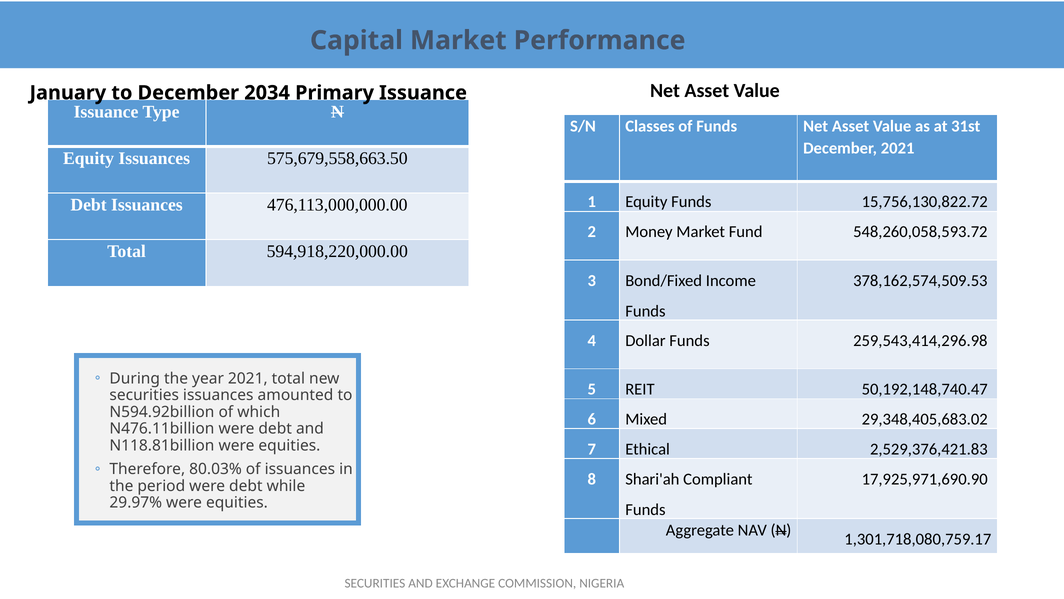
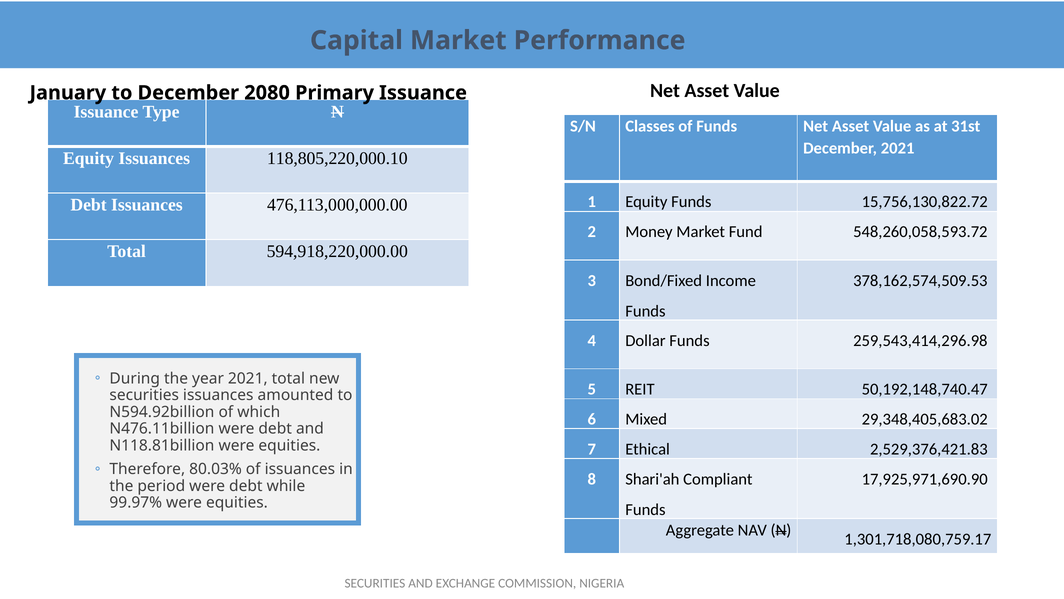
2034: 2034 -> 2080 (267, 93)
575,679,558,663.50: 575,679,558,663.50 -> 118,805,220,000.10 (337, 158)
29.97%: 29.97% -> 99.97% (136, 502)
